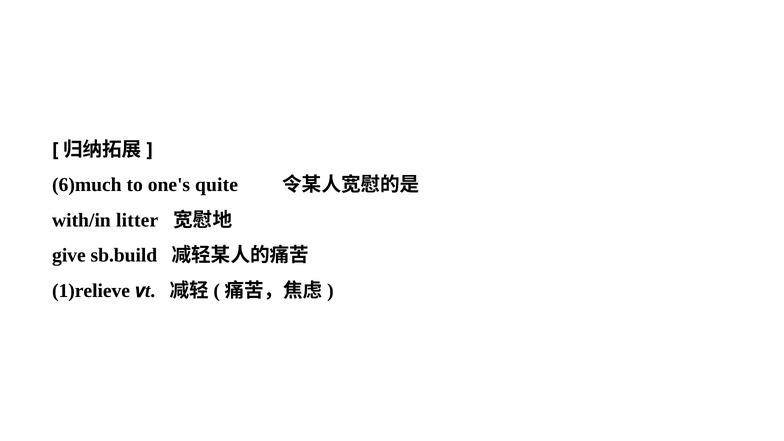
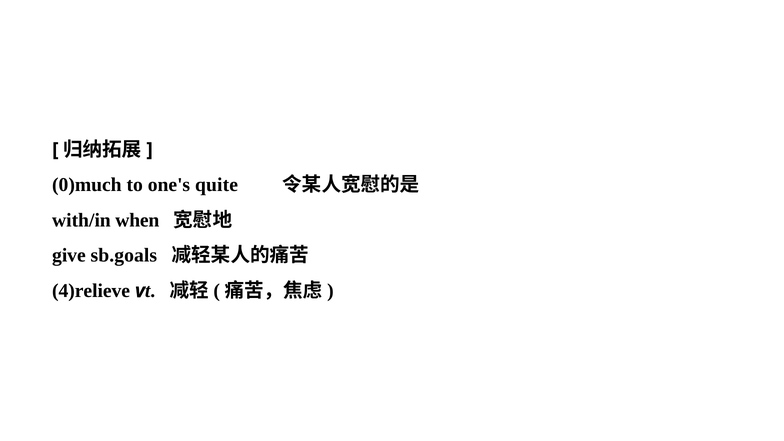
6)much: 6)much -> 0)much (87, 185)
litter: litter -> when (137, 220)
sb.build: sb.build -> sb.goals (124, 256)
1)relieve: 1)relieve -> 4)relieve (91, 291)
